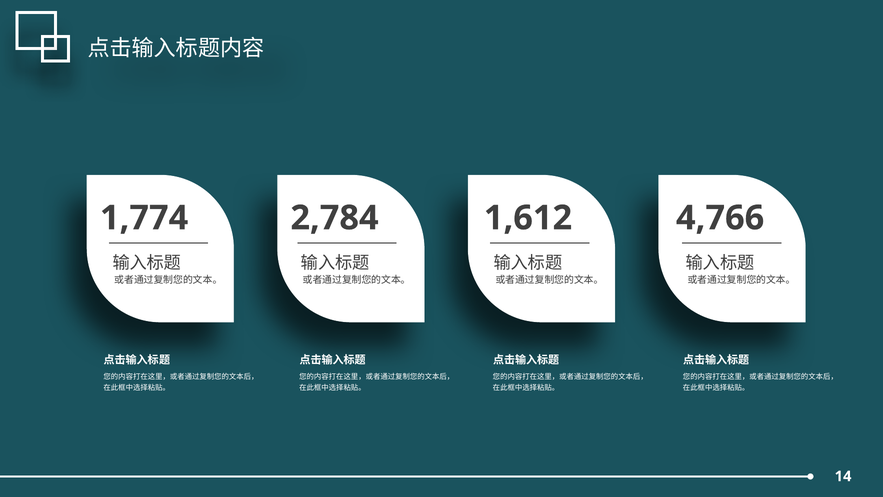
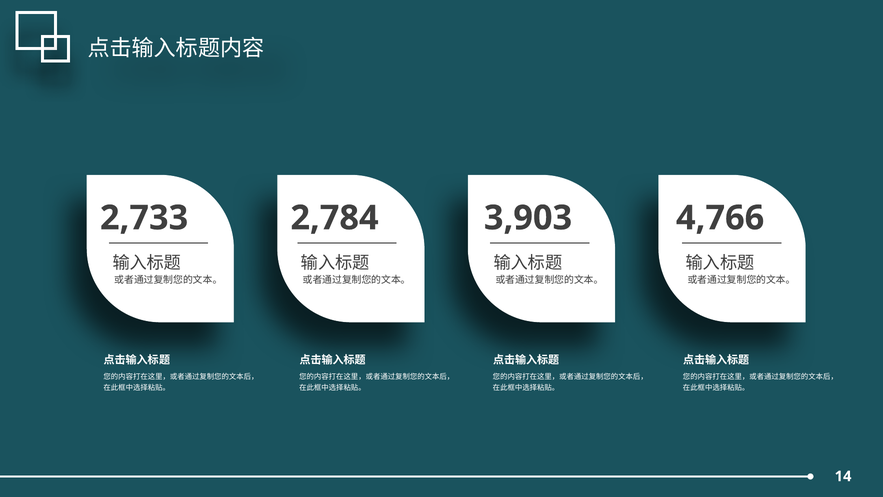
1,774: 1,774 -> 2,733 (144, 218)
1,612: 1,612 -> 3,903 (528, 218)
